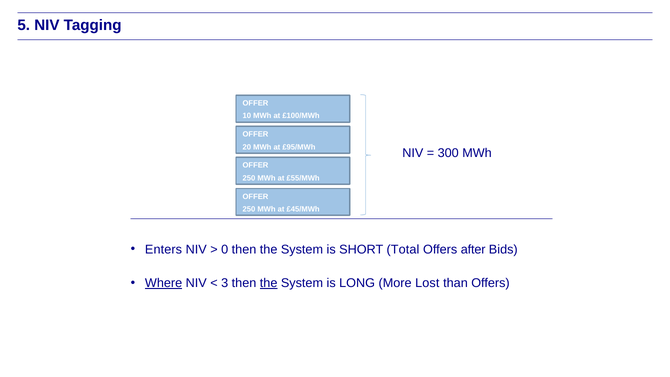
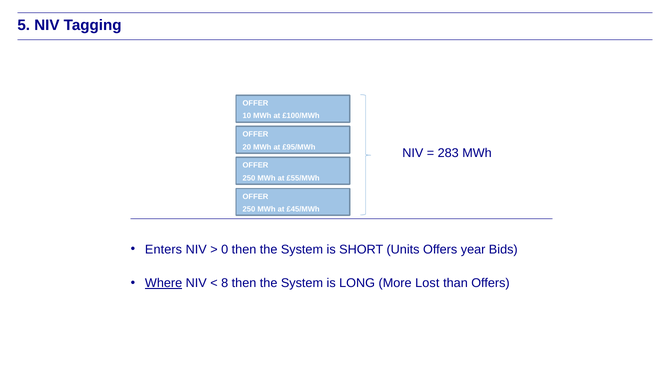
300: 300 -> 283 (448, 153)
Total: Total -> Units (403, 249)
after: after -> year (473, 249)
3: 3 -> 8 (225, 283)
the underline: present -> none (269, 283)
